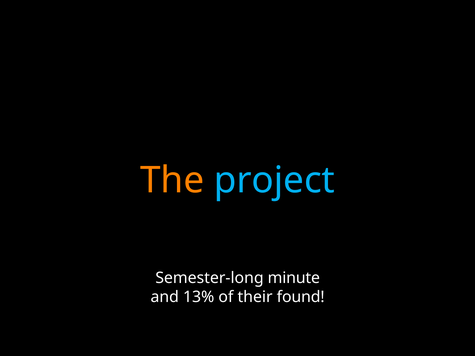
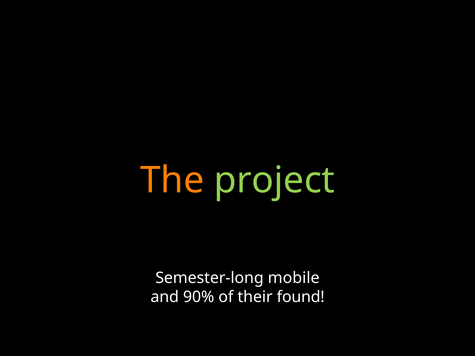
project colour: light blue -> light green (274, 180)
minute: minute -> mobile (294, 278)
13%: 13% -> 90% (199, 297)
